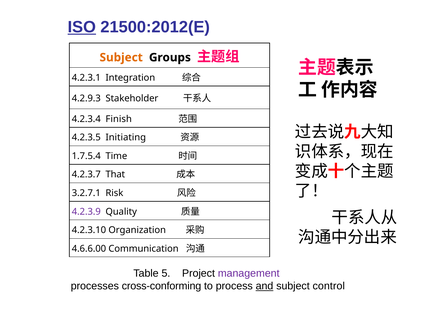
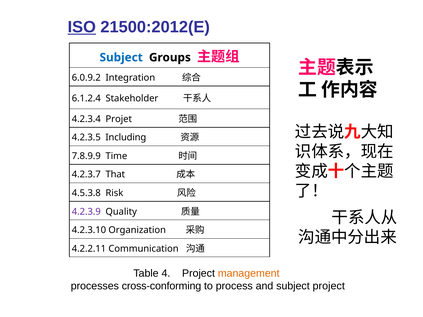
Subject colour: orange -> blue (121, 58)
4.2.3.1: 4.2.3.1 -> 6.0.9.2 (86, 78)
4.2.9.3: 4.2.9.3 -> 6.1.2.4 (86, 98)
Finish: Finish -> Projet (119, 119)
Initiating: Initiating -> Including (126, 138)
1.7.5.4: 1.7.5.4 -> 7.8.9.9 (86, 156)
3.2.7.1: 3.2.7.1 -> 4.5.3.8 (86, 193)
4.6.6.00: 4.6.6.00 -> 4.2.2.11 (89, 249)
5: 5 -> 4 (166, 274)
management colour: purple -> orange (249, 274)
and underline: present -> none (264, 286)
subject control: control -> project (329, 286)
